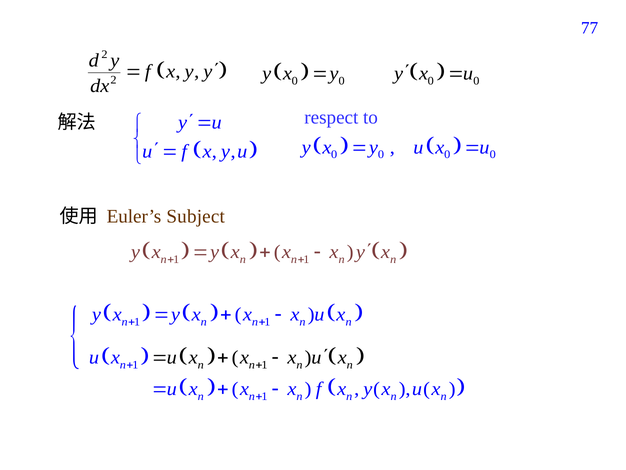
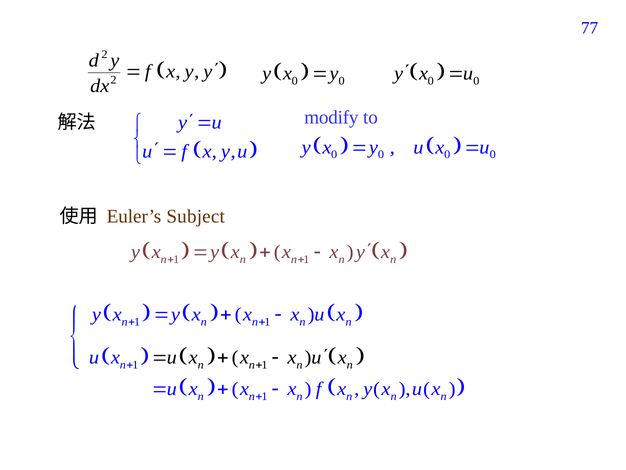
respect: respect -> modify (331, 117)
